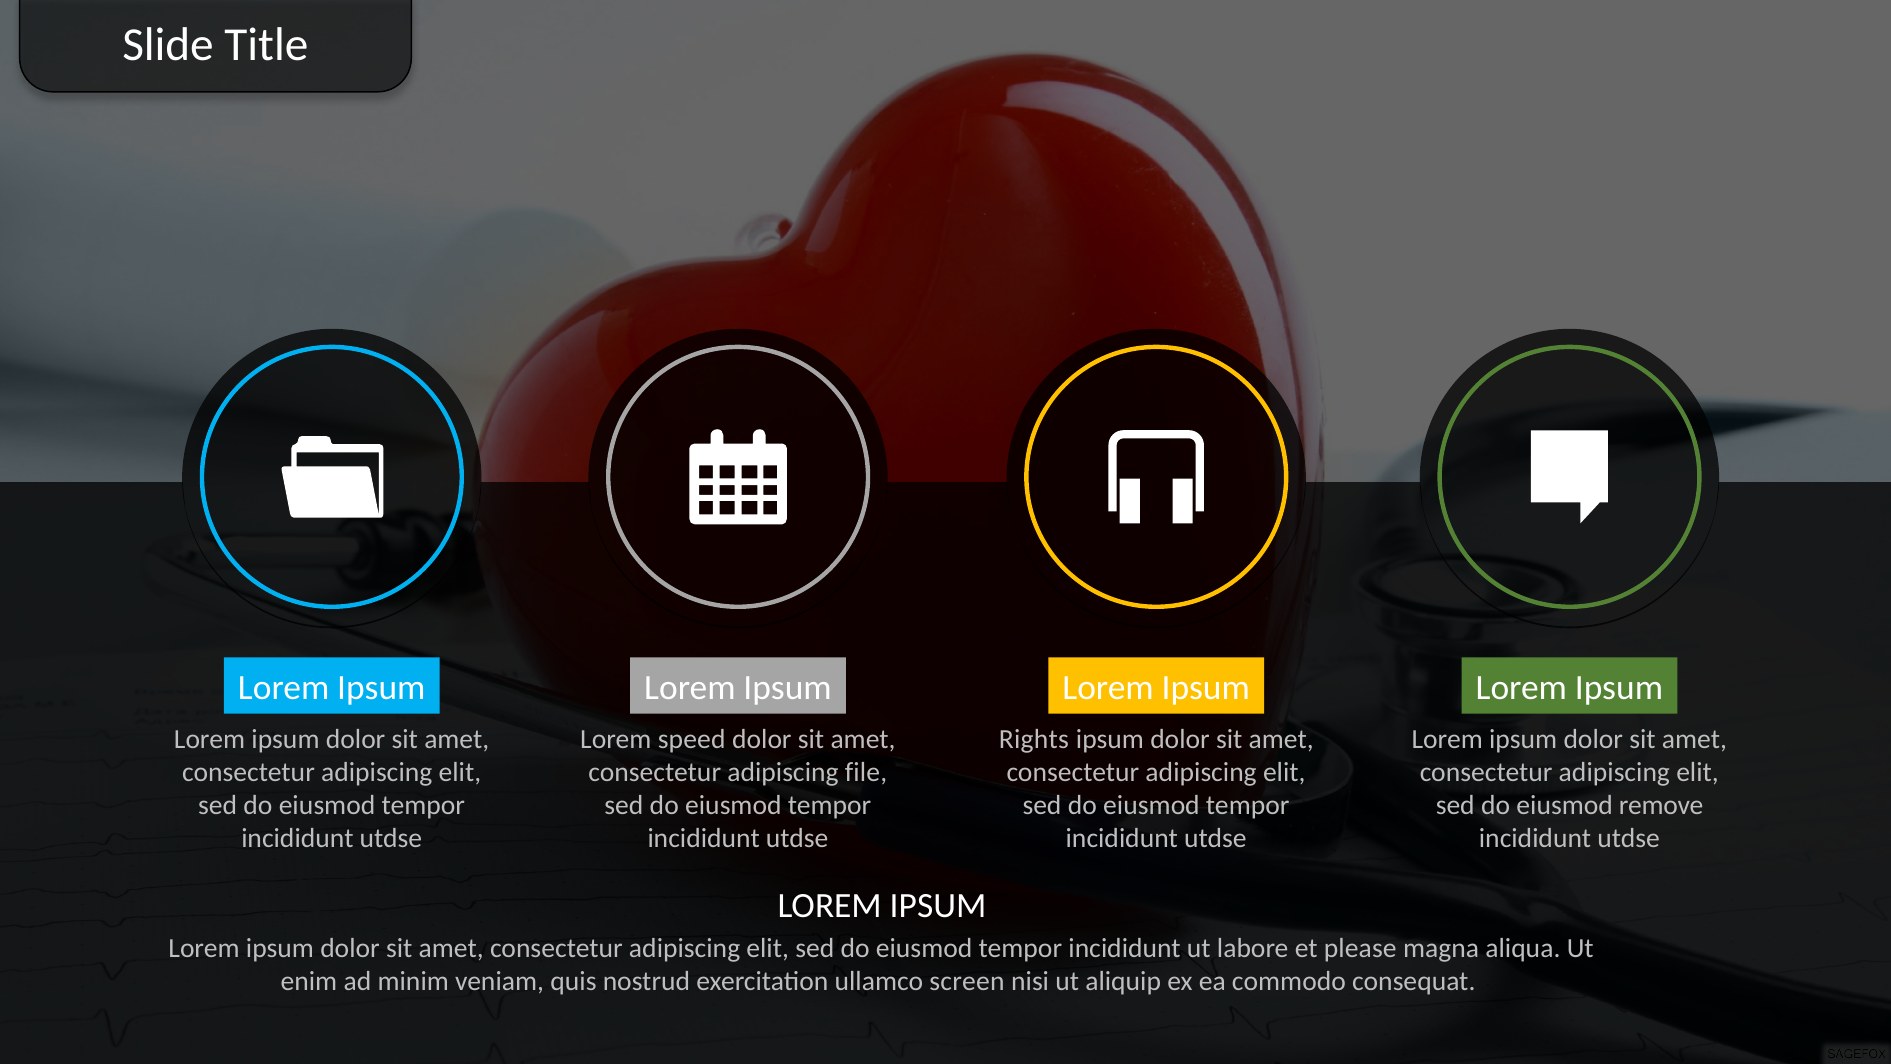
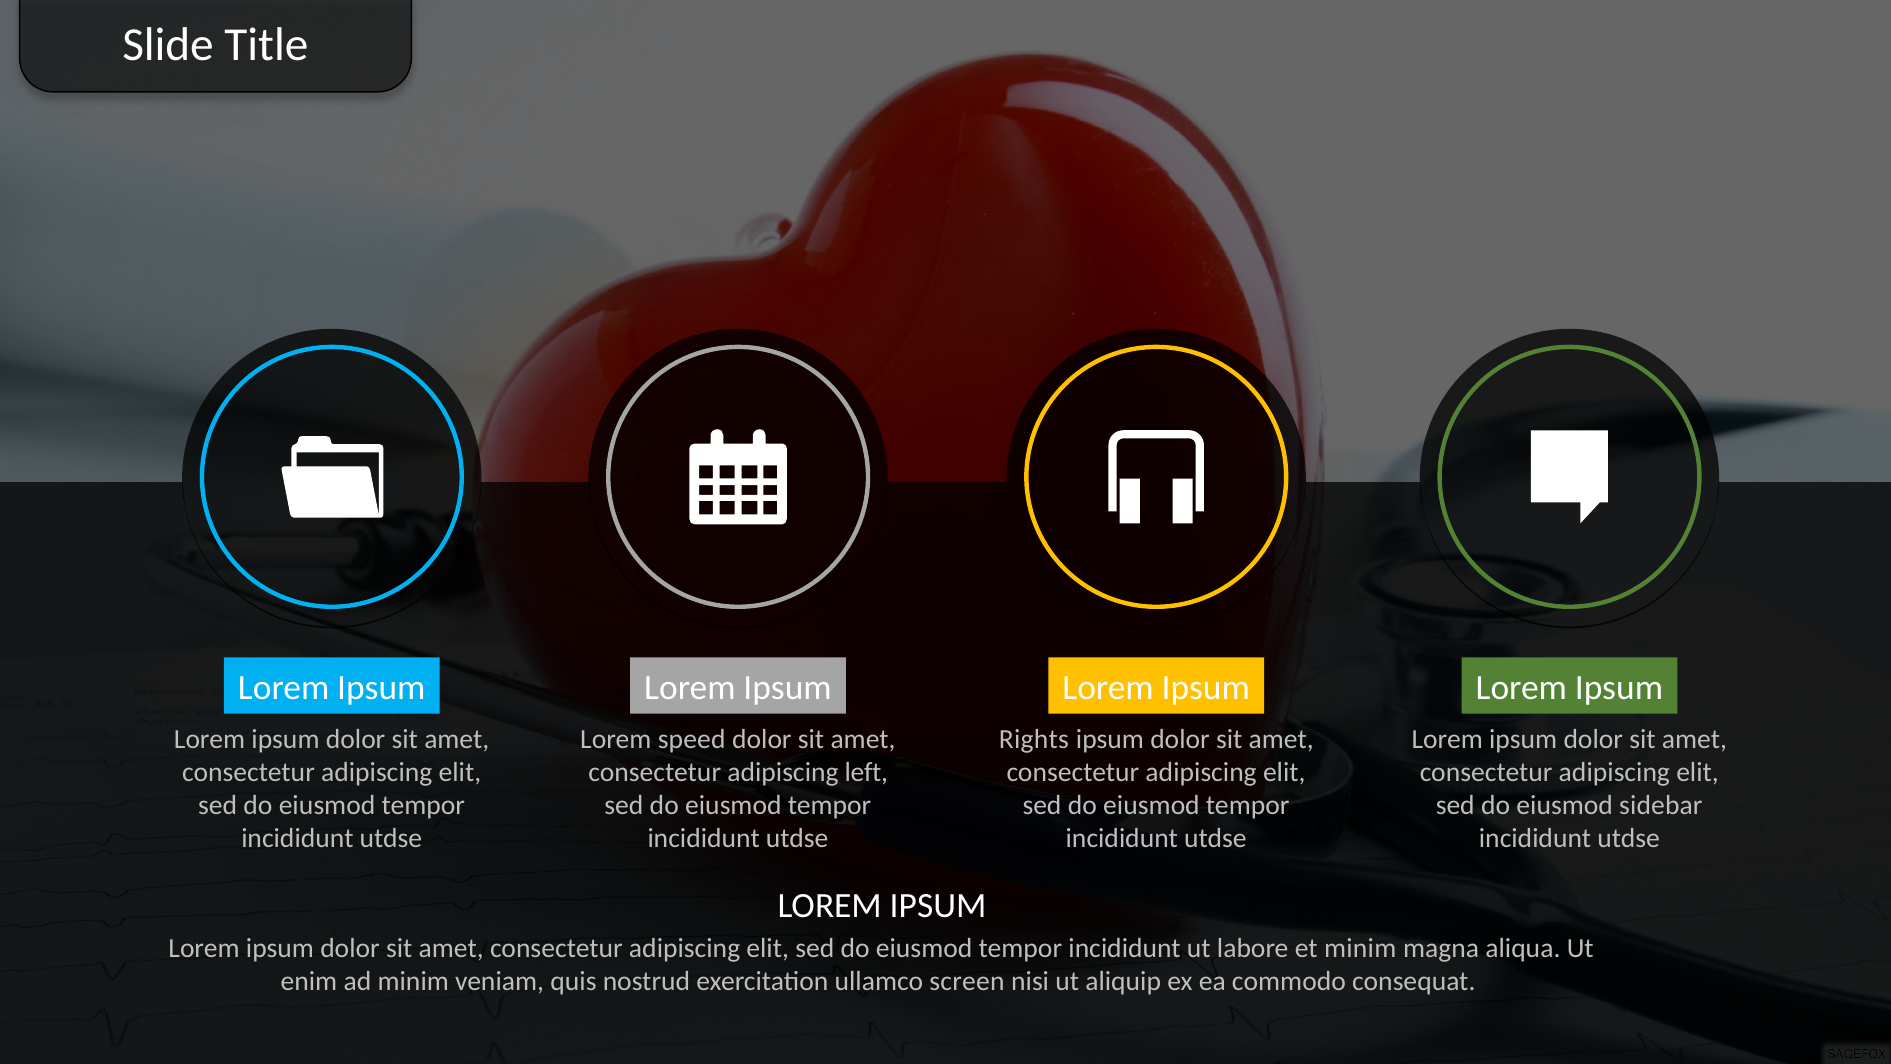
file: file -> left (866, 772)
remove: remove -> sidebar (1661, 805)
et please: please -> minim (1360, 948)
